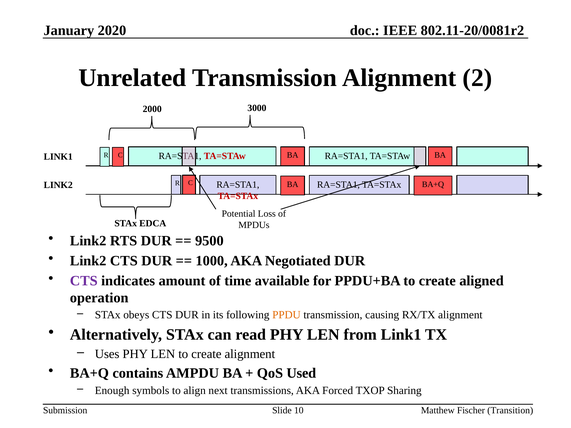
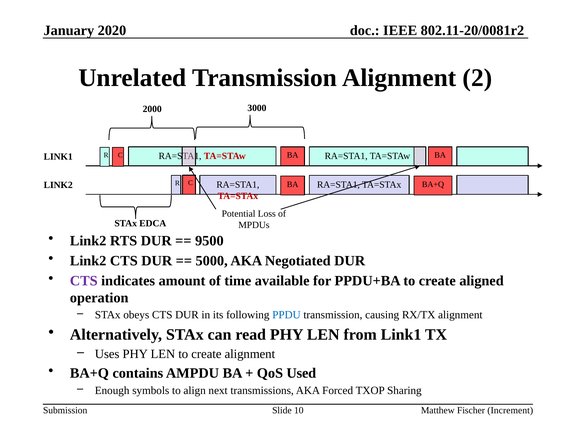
1000: 1000 -> 5000 (212, 261)
PPDU colour: orange -> blue (286, 315)
Transition: Transition -> Increment (510, 411)
